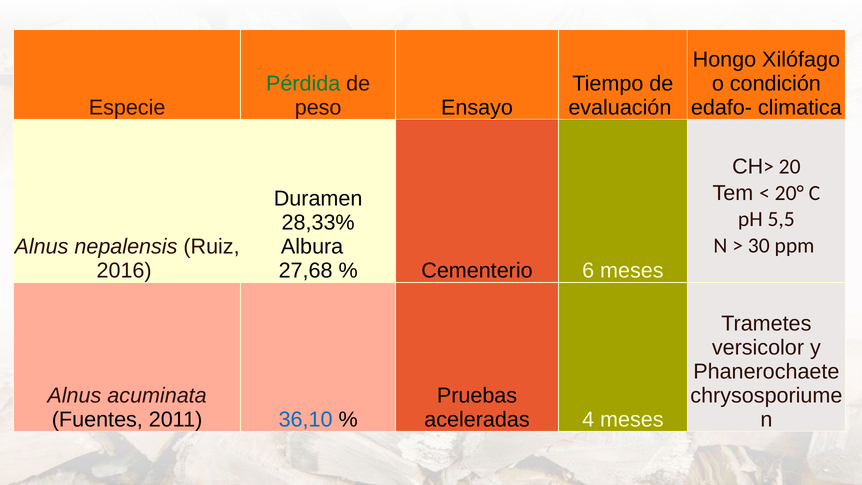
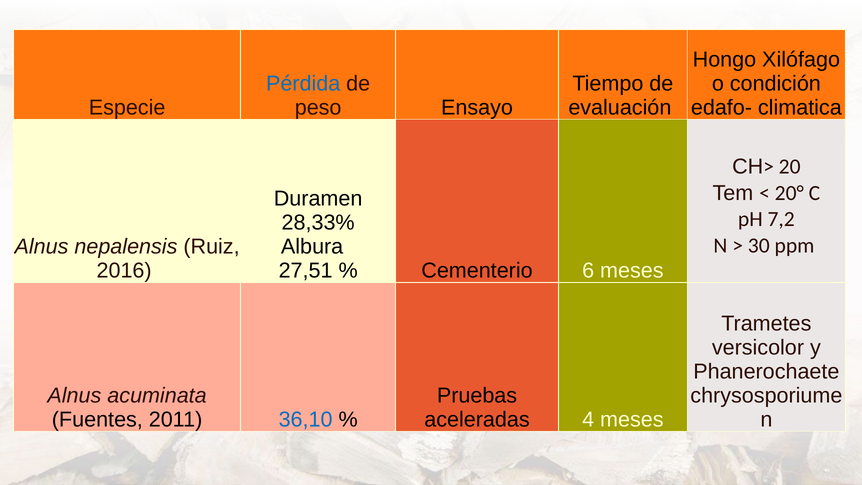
Pérdida colour: green -> blue (303, 83)
5,5: 5,5 -> 7,2 (781, 219)
27,68: 27,68 -> 27,51 (306, 271)
